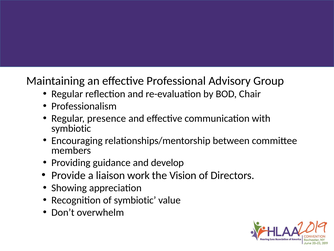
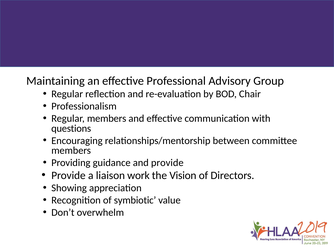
Regular presence: presence -> members (107, 118)
symbiotic: symbiotic -> questions (71, 128)
and develop: develop -> provide (167, 162)
